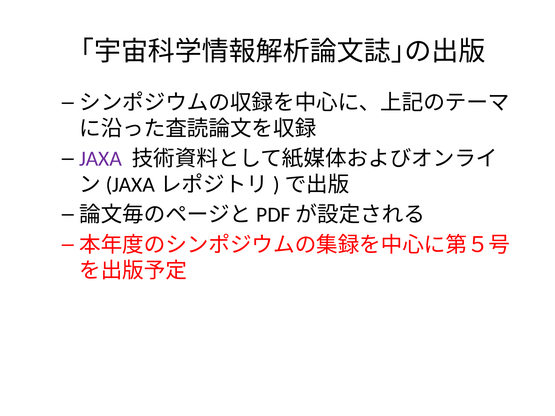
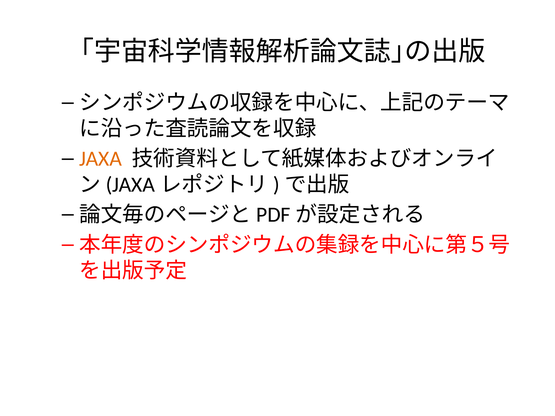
JAXA colour: purple -> orange (101, 159)
